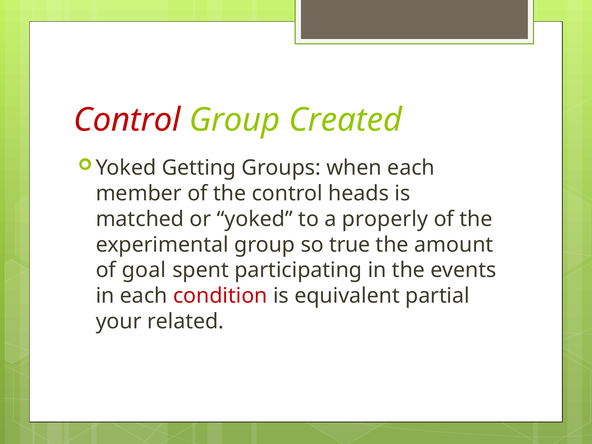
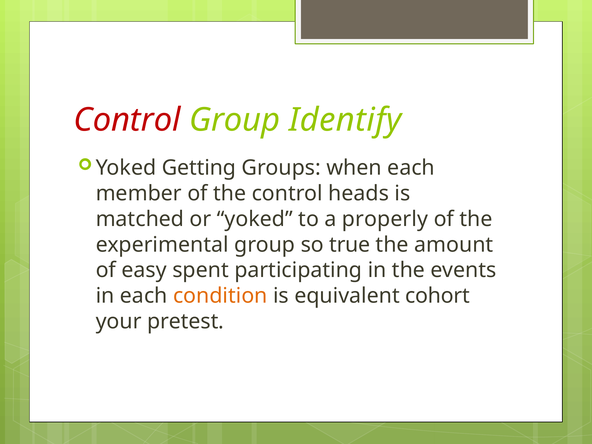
Created: Created -> Identify (345, 120)
goal: goal -> easy (144, 270)
condition colour: red -> orange (220, 296)
partial: partial -> cohort (437, 296)
related: related -> pretest (186, 322)
